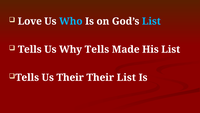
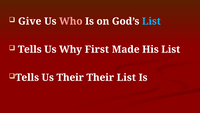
Love: Love -> Give (30, 21)
Who colour: light blue -> pink (71, 21)
Why Tells: Tells -> First (97, 49)
